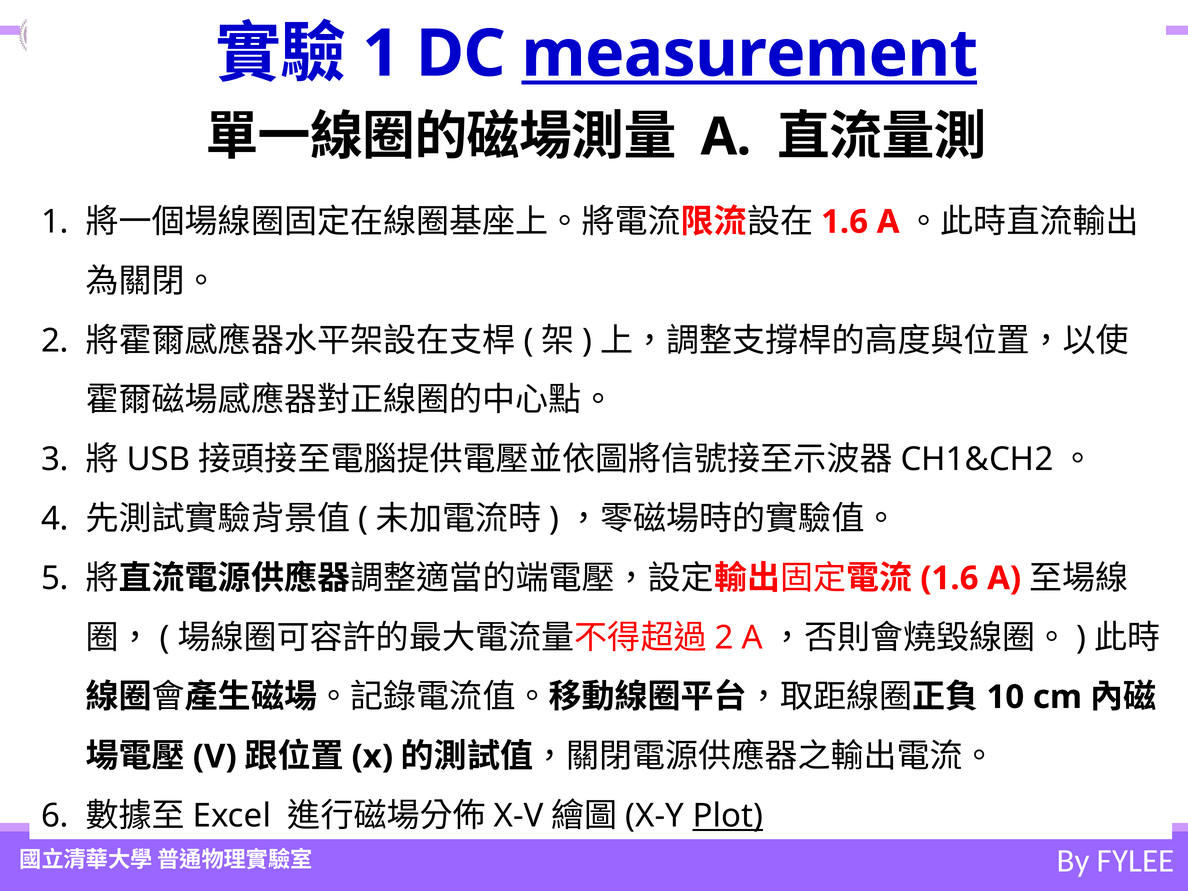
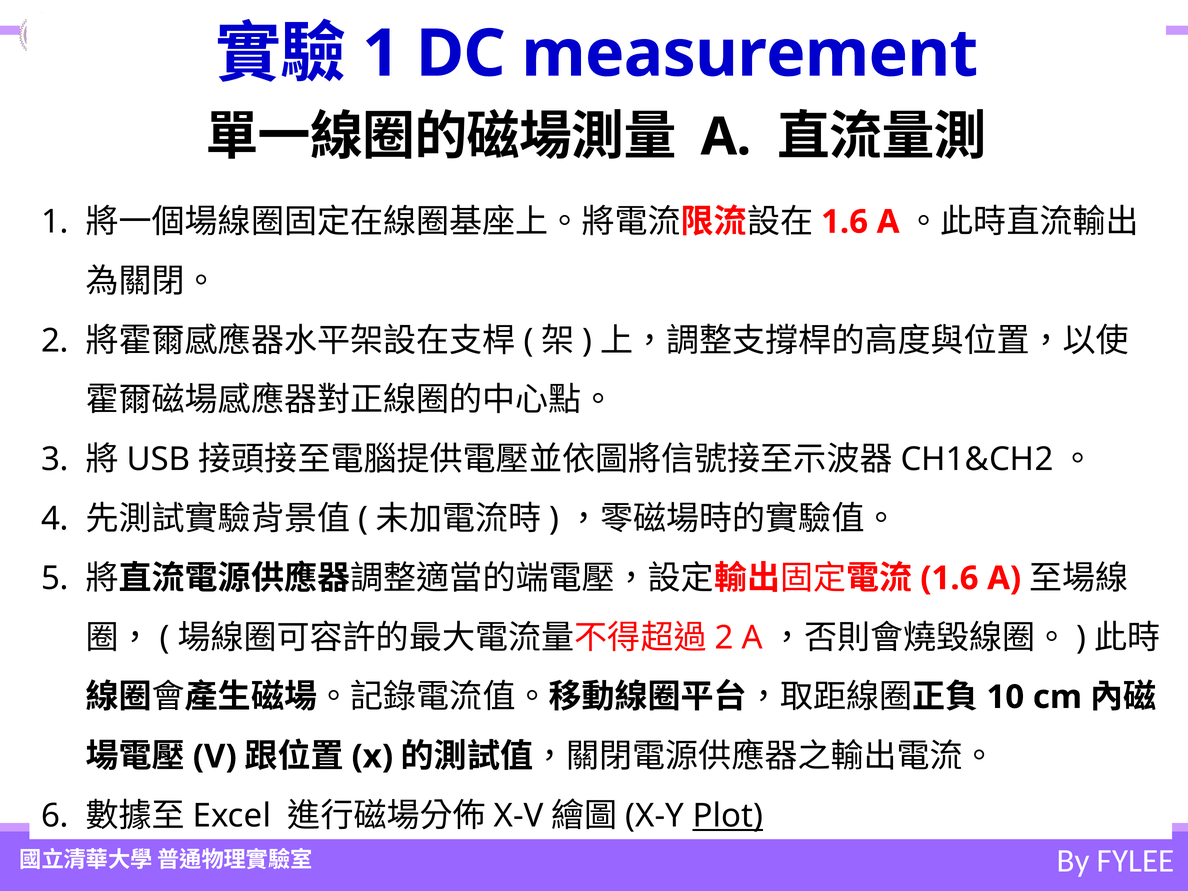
measurement underline: present -> none (750, 54)
